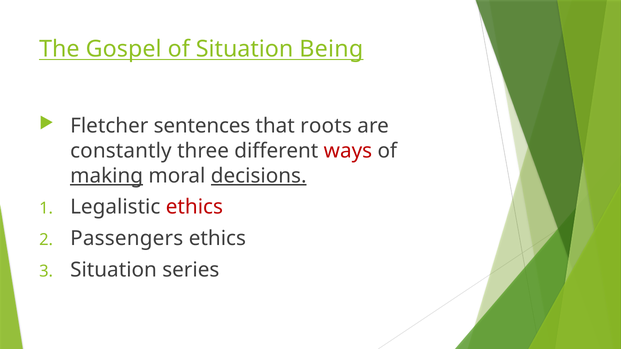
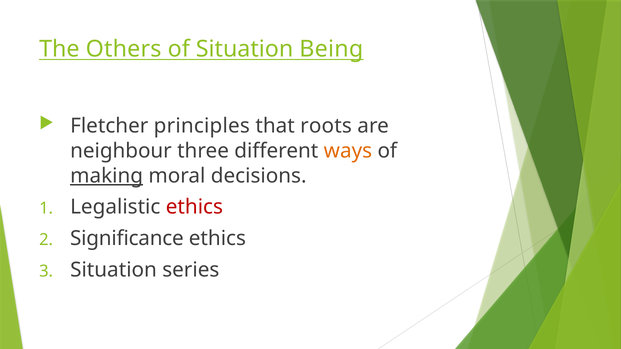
Gospel: Gospel -> Others (124, 49)
sentences: sentences -> principles (202, 126)
constantly: constantly -> neighbour (121, 151)
ways colour: red -> orange (348, 151)
decisions underline: present -> none (259, 176)
Passengers: Passengers -> Significance (127, 239)
